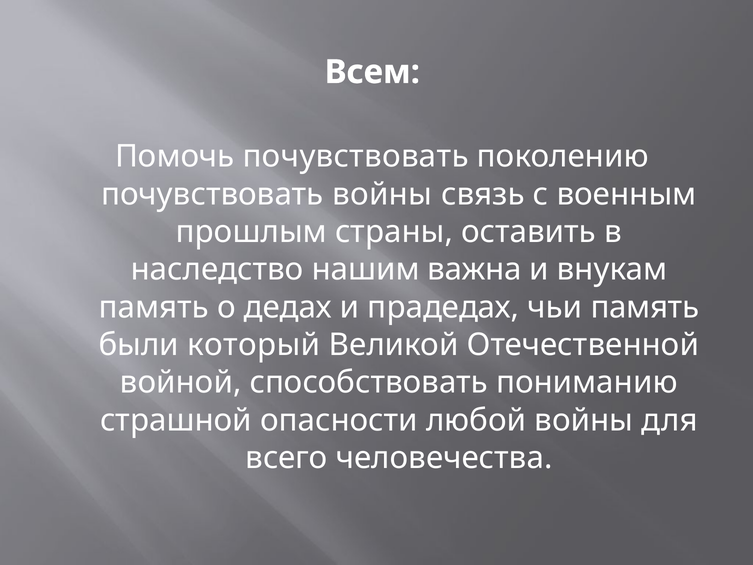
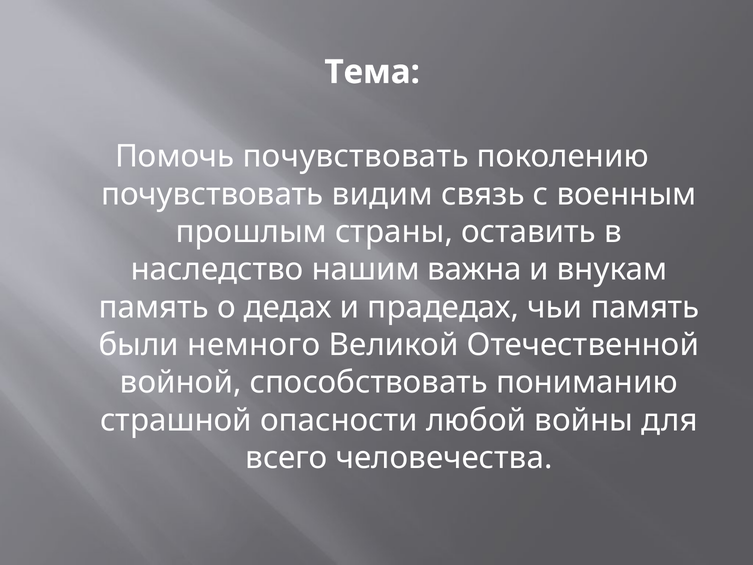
Всем: Всем -> Тема (372, 72)
почувствовать войны: войны -> видим (382, 194)
который: который -> немного (254, 345)
